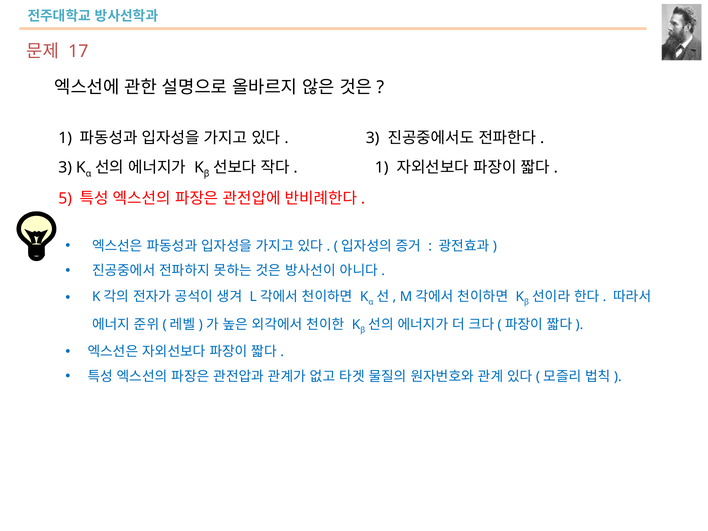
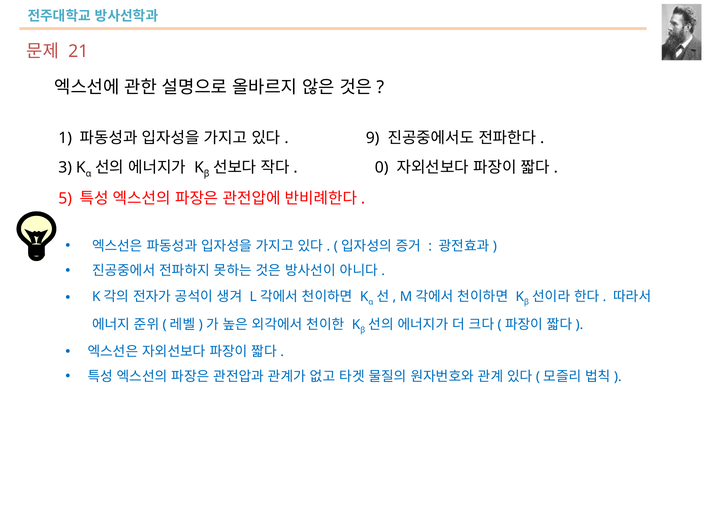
17: 17 -> 21 (78, 51)
3: 3 -> 9 (373, 138)
1: 1 -> 0 (382, 168)
